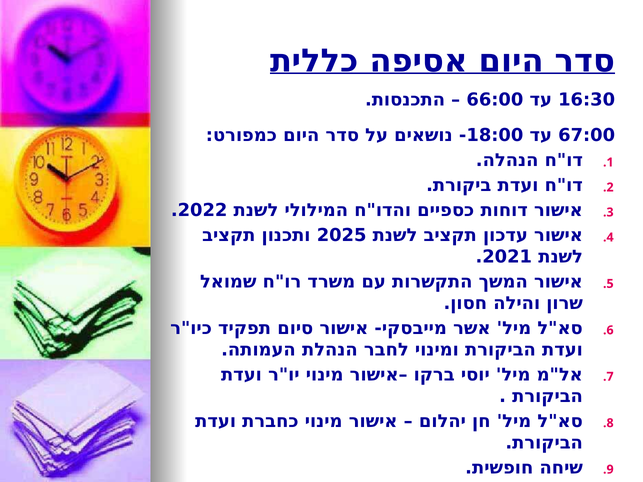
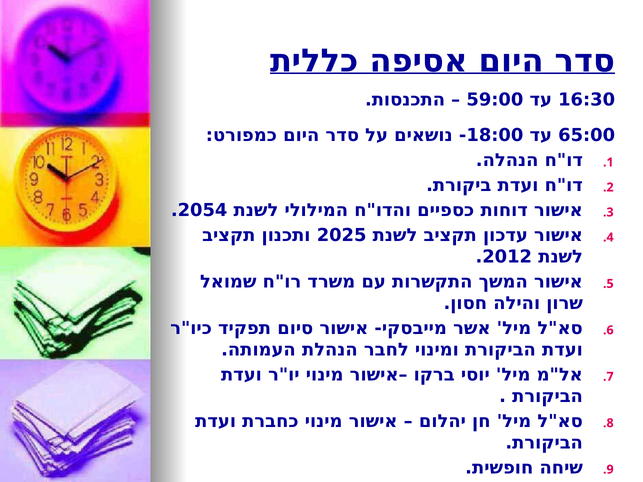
66:00: 66:00 -> 59:00 (495, 100)
67:00: 67:00 -> 65:00 (587, 136)
2022: 2022 -> 2054 (203, 211)
2021: 2021 -> 2012 (507, 257)
